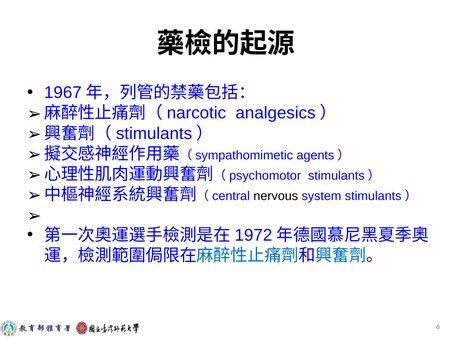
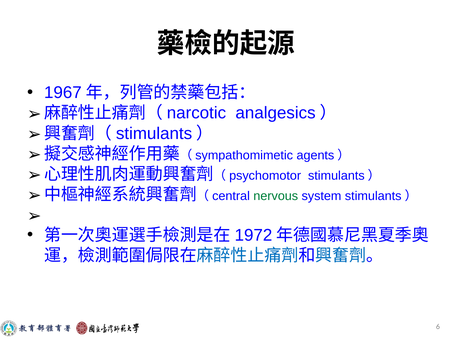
nervous colour: black -> green (276, 196)
